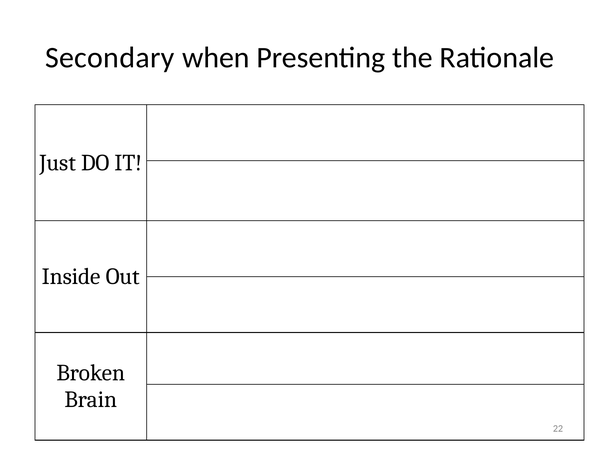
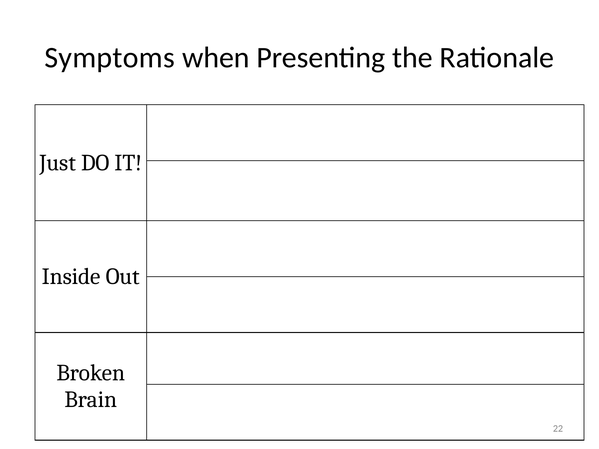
Secondary: Secondary -> Symptoms (110, 58)
